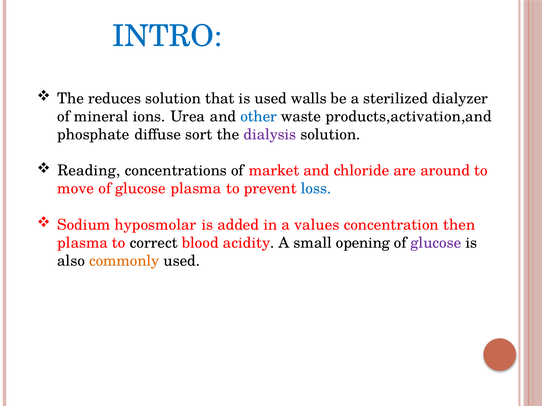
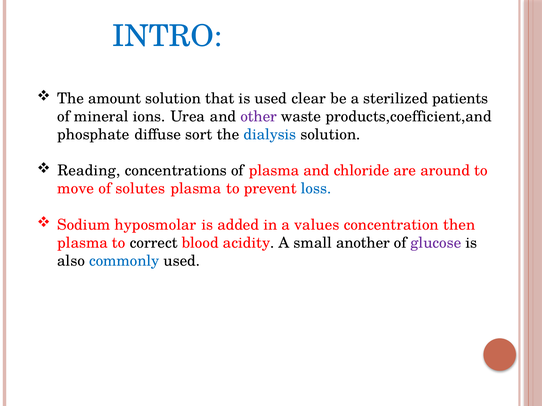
reduces: reduces -> amount (115, 99)
walls: walls -> clear (309, 99)
dialyzer: dialyzer -> patients (460, 99)
other colour: blue -> purple (259, 117)
products,activation,and: products,activation,and -> products,coefficient,and (409, 117)
dialysis colour: purple -> blue (270, 135)
of market: market -> plasma (274, 171)
glucose: glucose -> solutes (140, 189)
opening: opening -> another (363, 243)
commonly colour: orange -> blue (124, 261)
